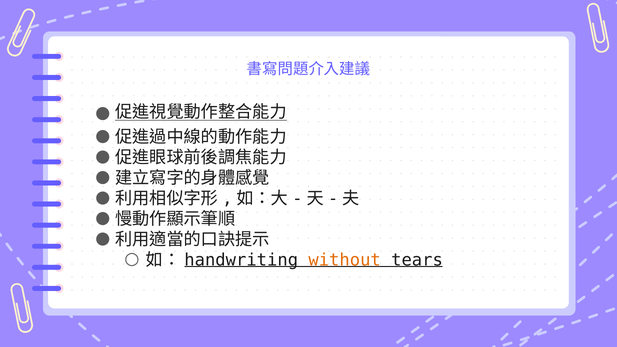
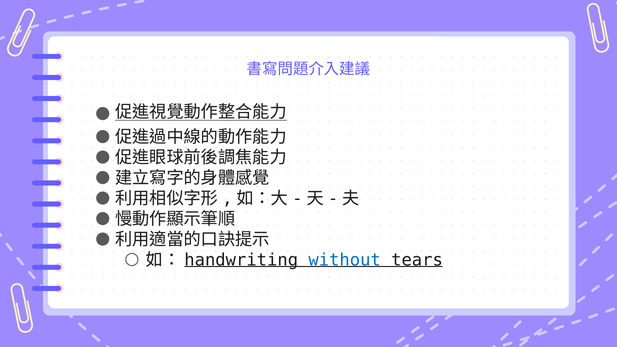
without colour: orange -> blue (345, 260)
